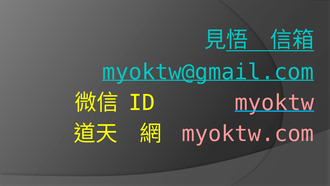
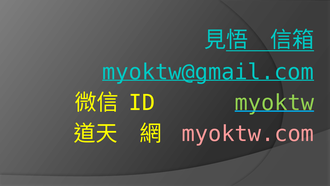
myoktw colour: pink -> light green (274, 103)
